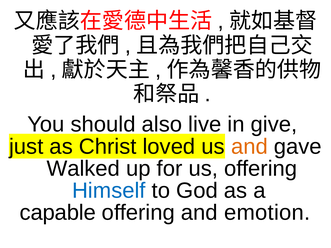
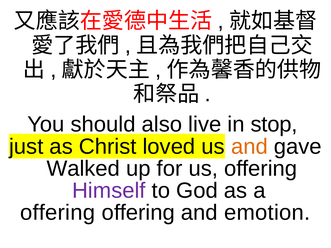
give: give -> stop (274, 125)
Himself colour: blue -> purple (109, 191)
capable: capable -> offering (58, 213)
